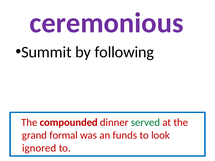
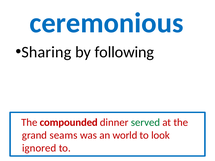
ceremonious colour: purple -> blue (106, 23)
Summit: Summit -> Sharing (46, 52)
formal: formal -> seams (63, 135)
funds: funds -> world (125, 135)
